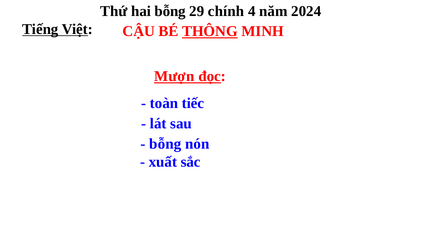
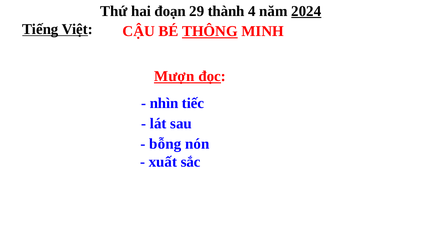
hai bỗng: bỗng -> đoạn (170, 11)
chính: chính -> thành (226, 11)
2024 underline: none -> present (306, 11)
toàn: toàn -> nhìn (164, 103)
